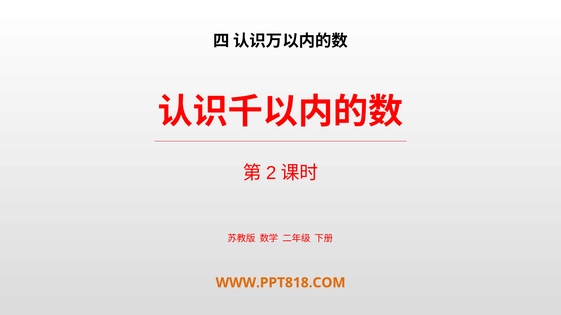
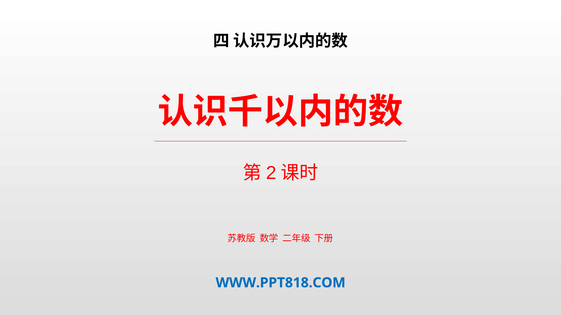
WWW.PPT818.COM colour: orange -> blue (281, 283)
